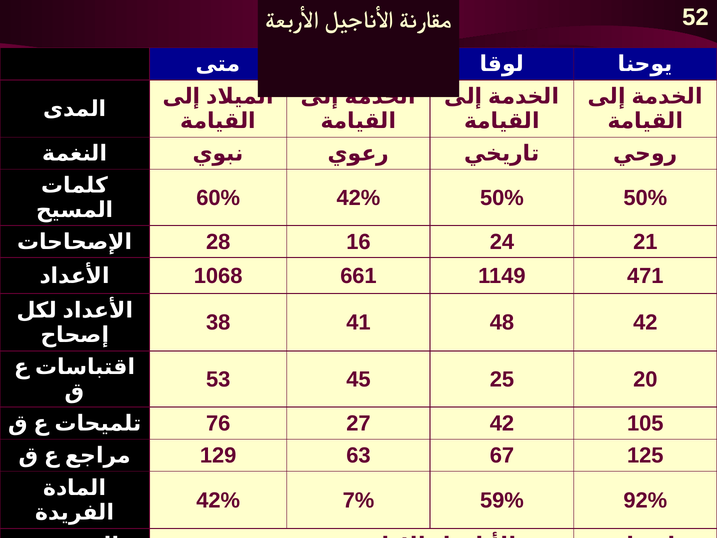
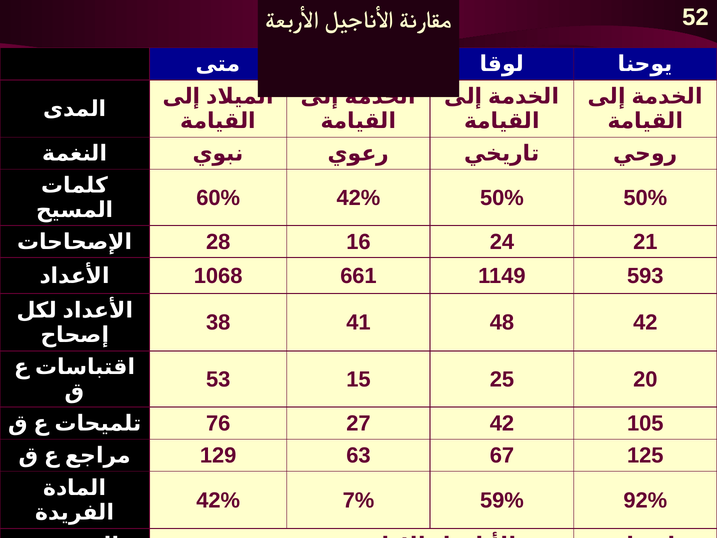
471: 471 -> 593 (645, 276)
45: 45 -> 15 (359, 379)
